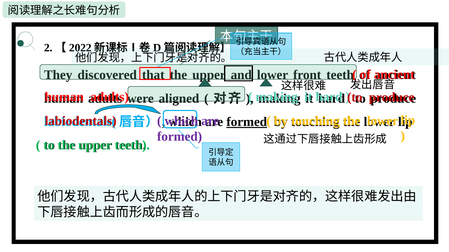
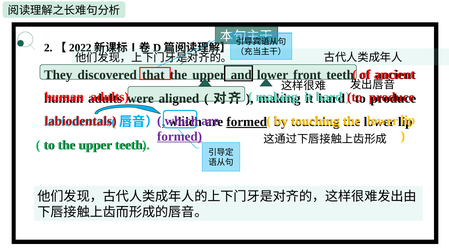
formed underline: none -> present (180, 137)
